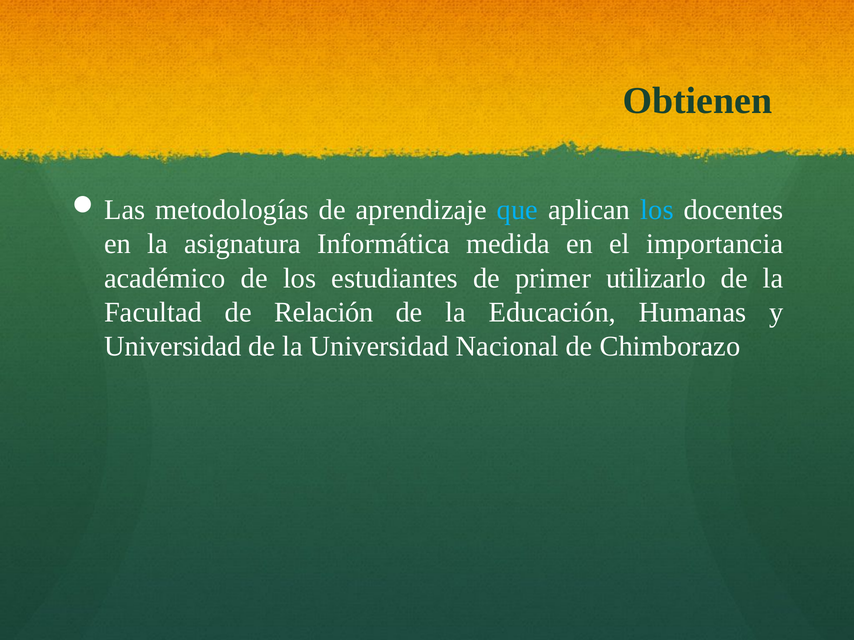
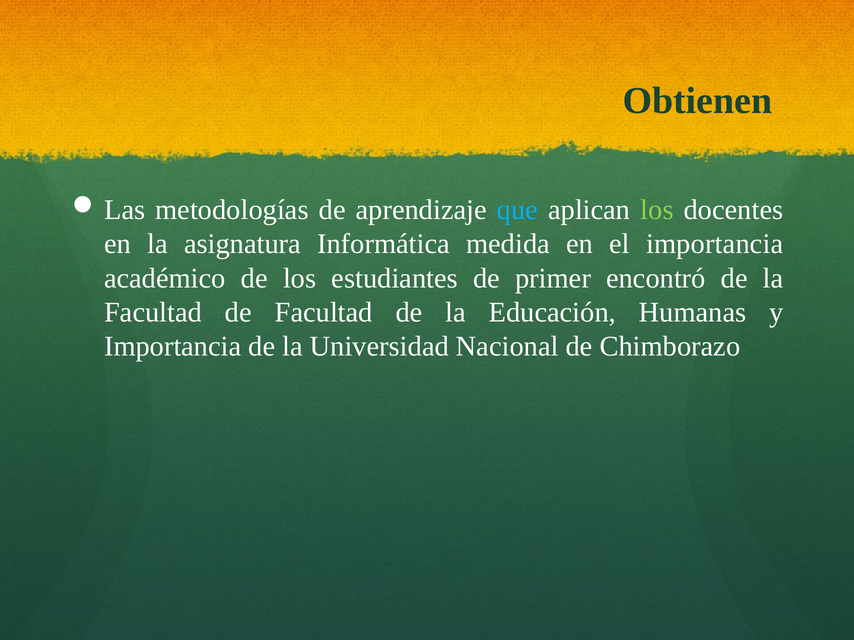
los colour: light blue -> light green (657, 210)
utilizarlo: utilizarlo -> encontró (656, 278)
de Relación: Relación -> Facultad (324, 313)
Universidad: Universidad -> Importancia (173, 347)
